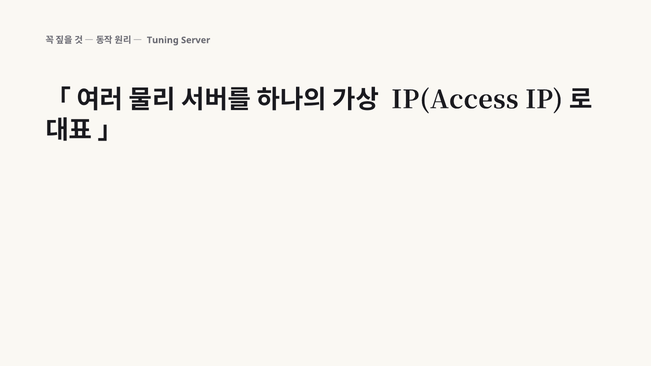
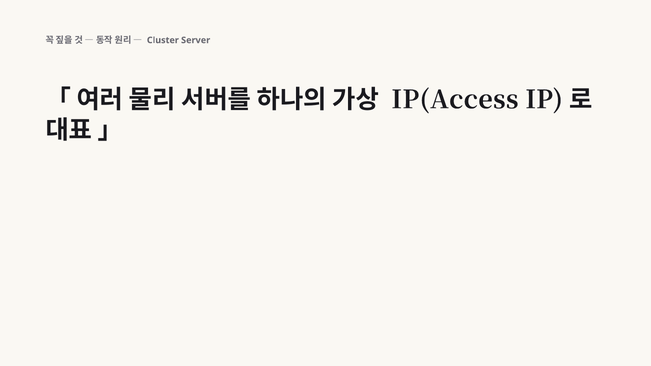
Tuning: Tuning -> Cluster (163, 40)
